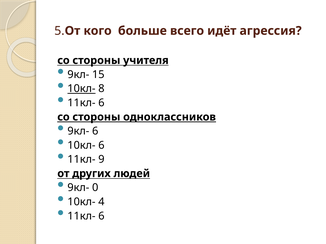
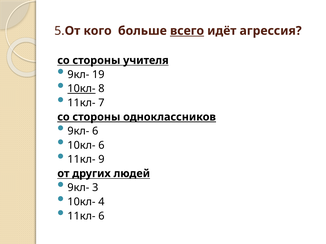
всего underline: none -> present (187, 31)
15: 15 -> 19 (98, 75)
6: 6 -> 7 (101, 103)
0: 0 -> 3 (95, 188)
